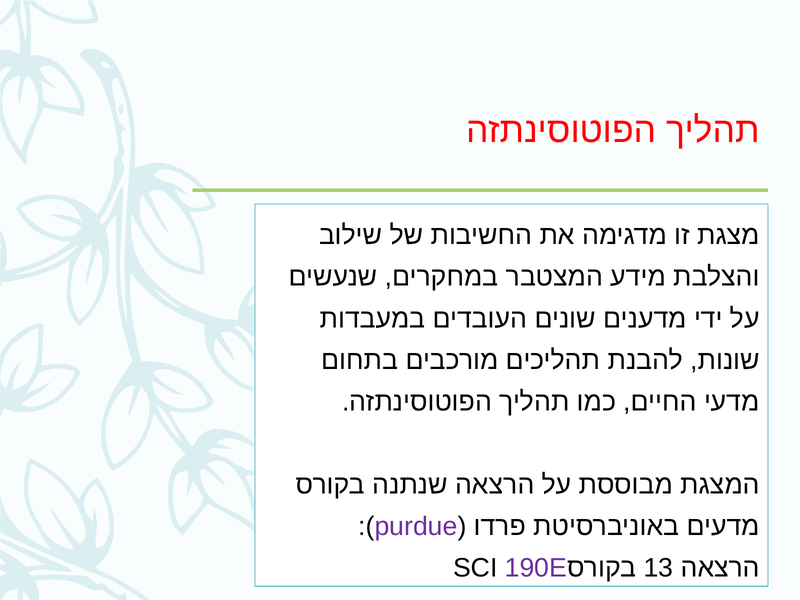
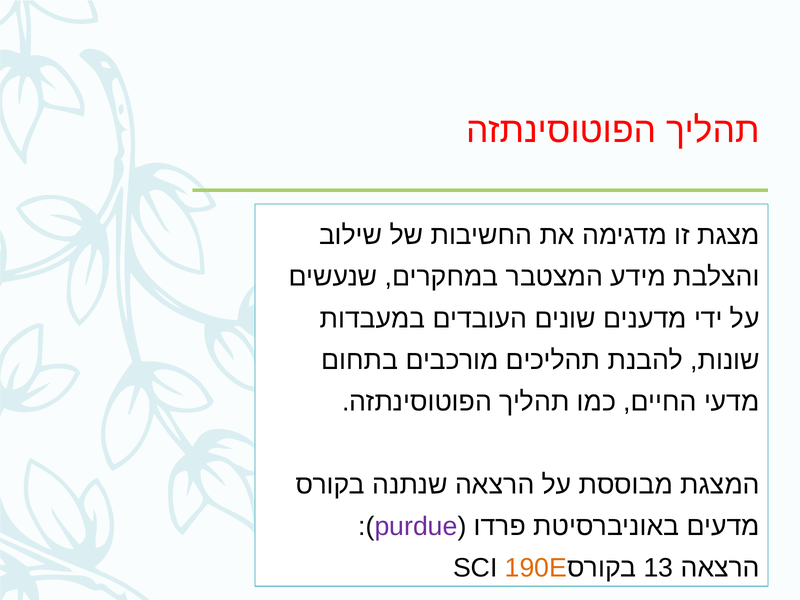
190E colour: purple -> orange (536, 568)
